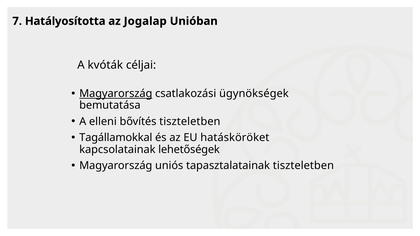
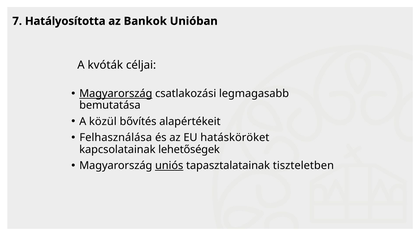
Jogalap: Jogalap -> Bankok (145, 21)
ügynökségek: ügynökségek -> legmagasabb (254, 94)
elleni: elleni -> közül (103, 122)
bővítés tiszteletben: tiszteletben -> alapértékeit (190, 122)
Tagállamokkal: Tagállamokkal -> Felhasználása (116, 138)
uniós underline: none -> present (169, 166)
